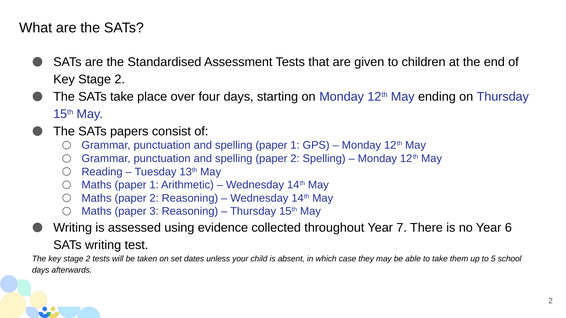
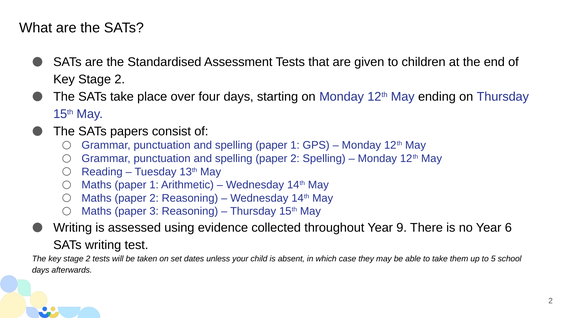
7: 7 -> 9 (402, 228)
